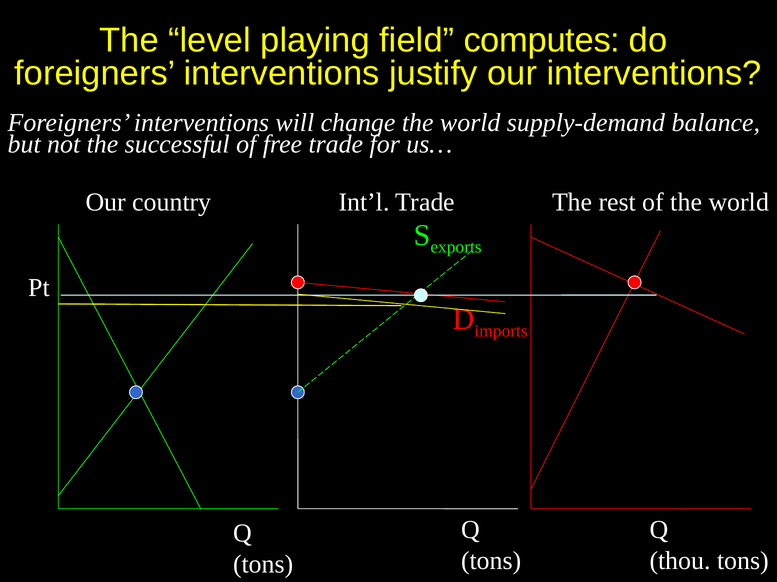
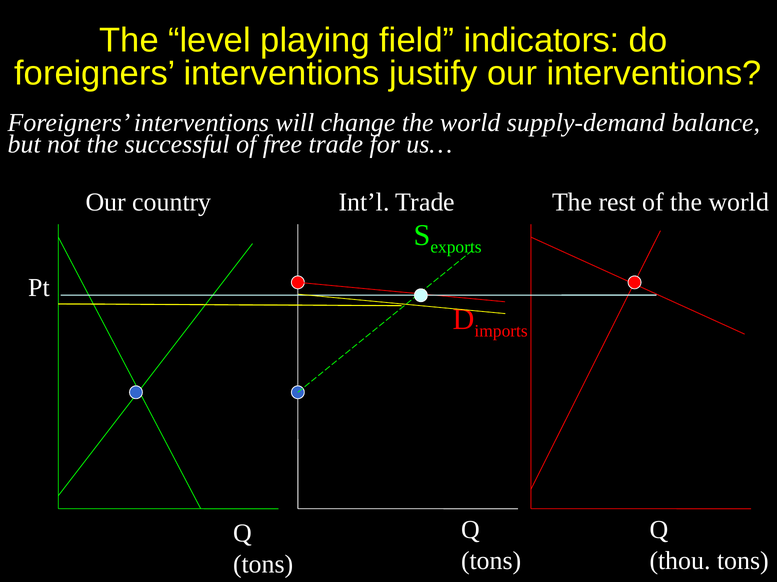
computes: computes -> indicators (542, 40)
